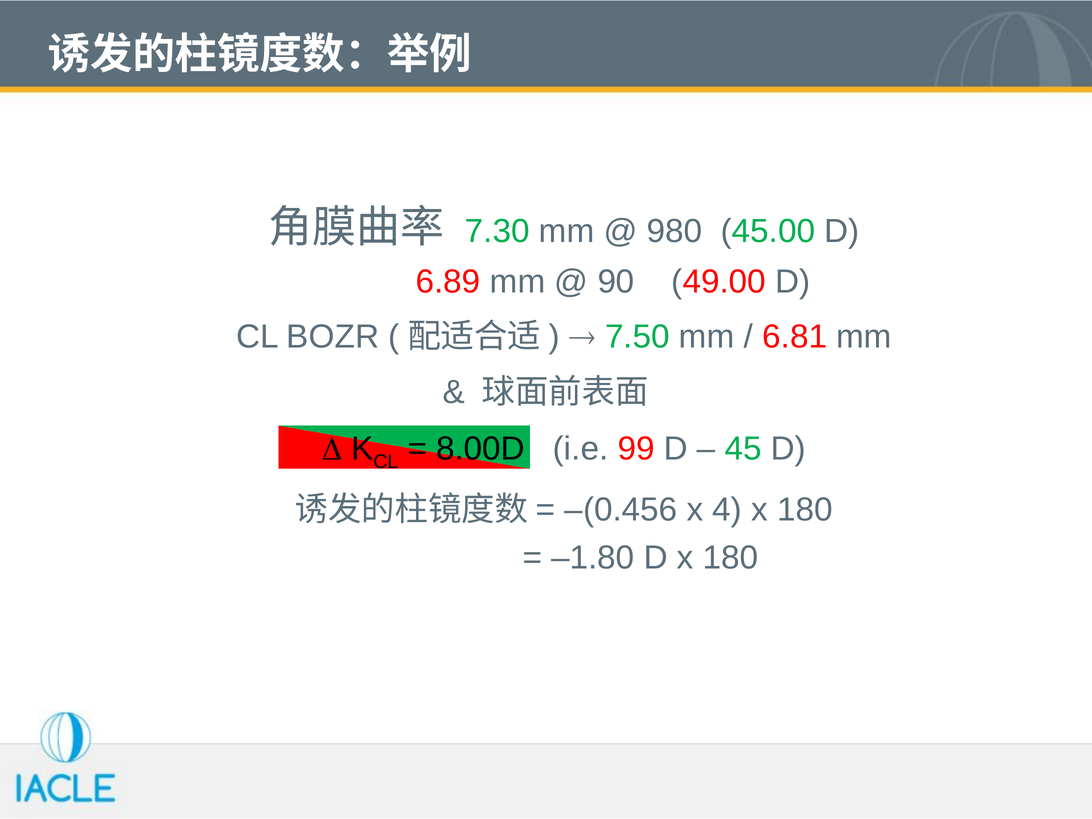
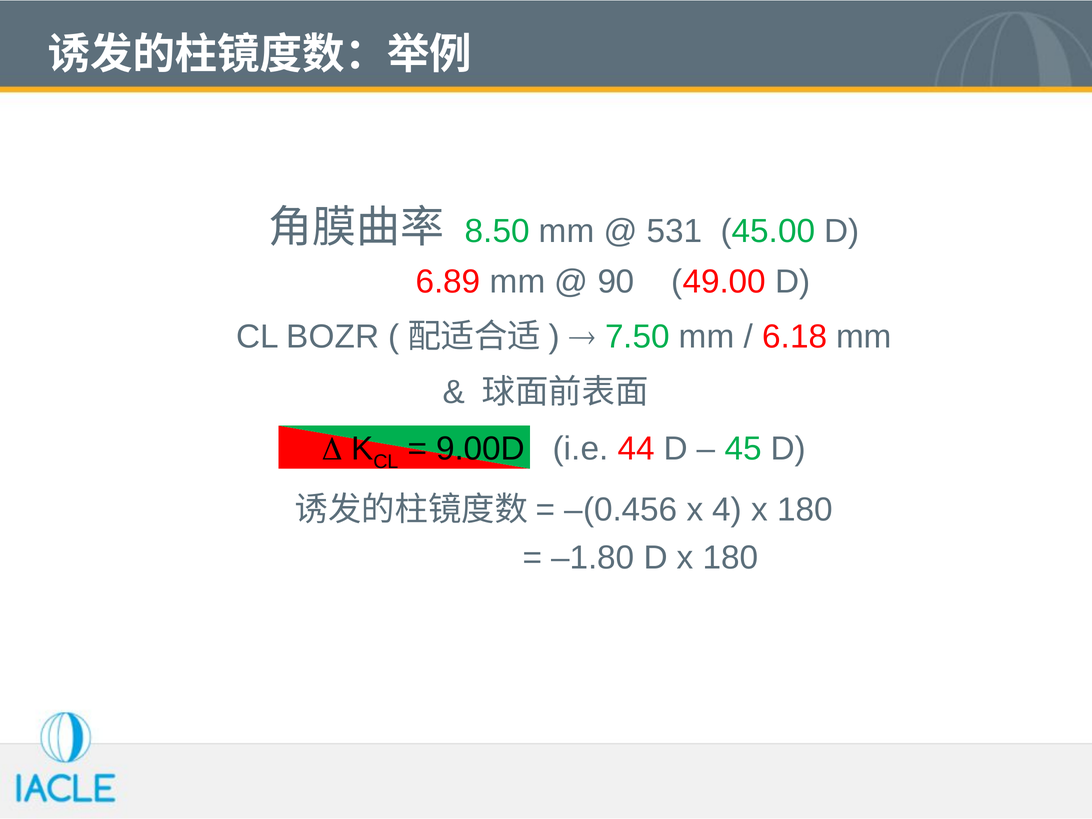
7.30: 7.30 -> 8.50 (497, 231)
980: 980 -> 531 (674, 231)
6.81: 6.81 -> 6.18 (795, 337)
8.00D: 8.00D -> 9.00D (481, 449)
99: 99 -> 44 (636, 449)
